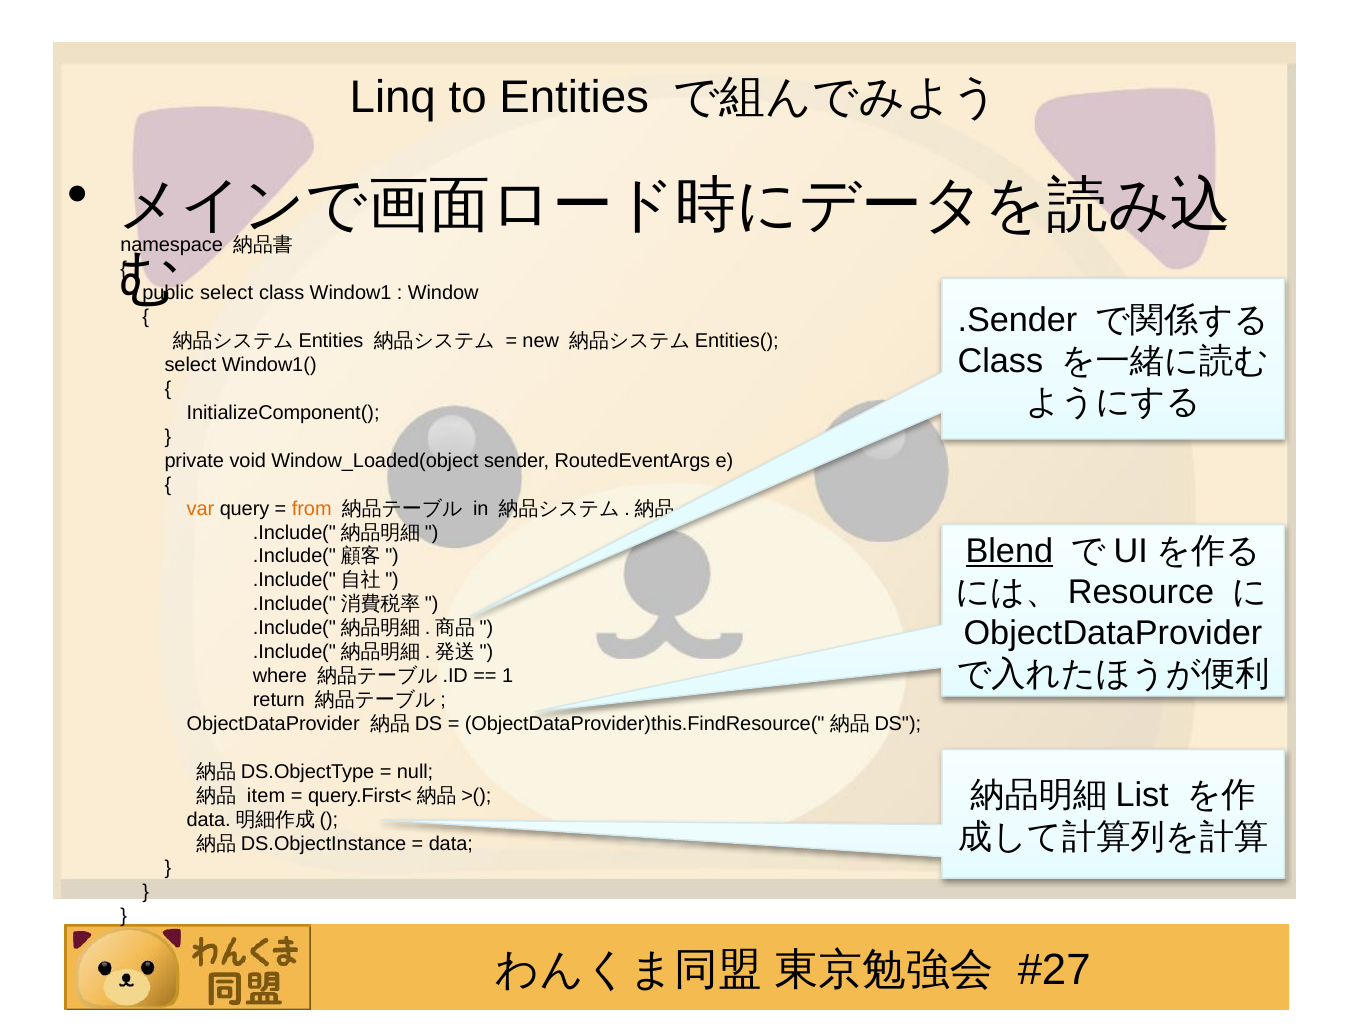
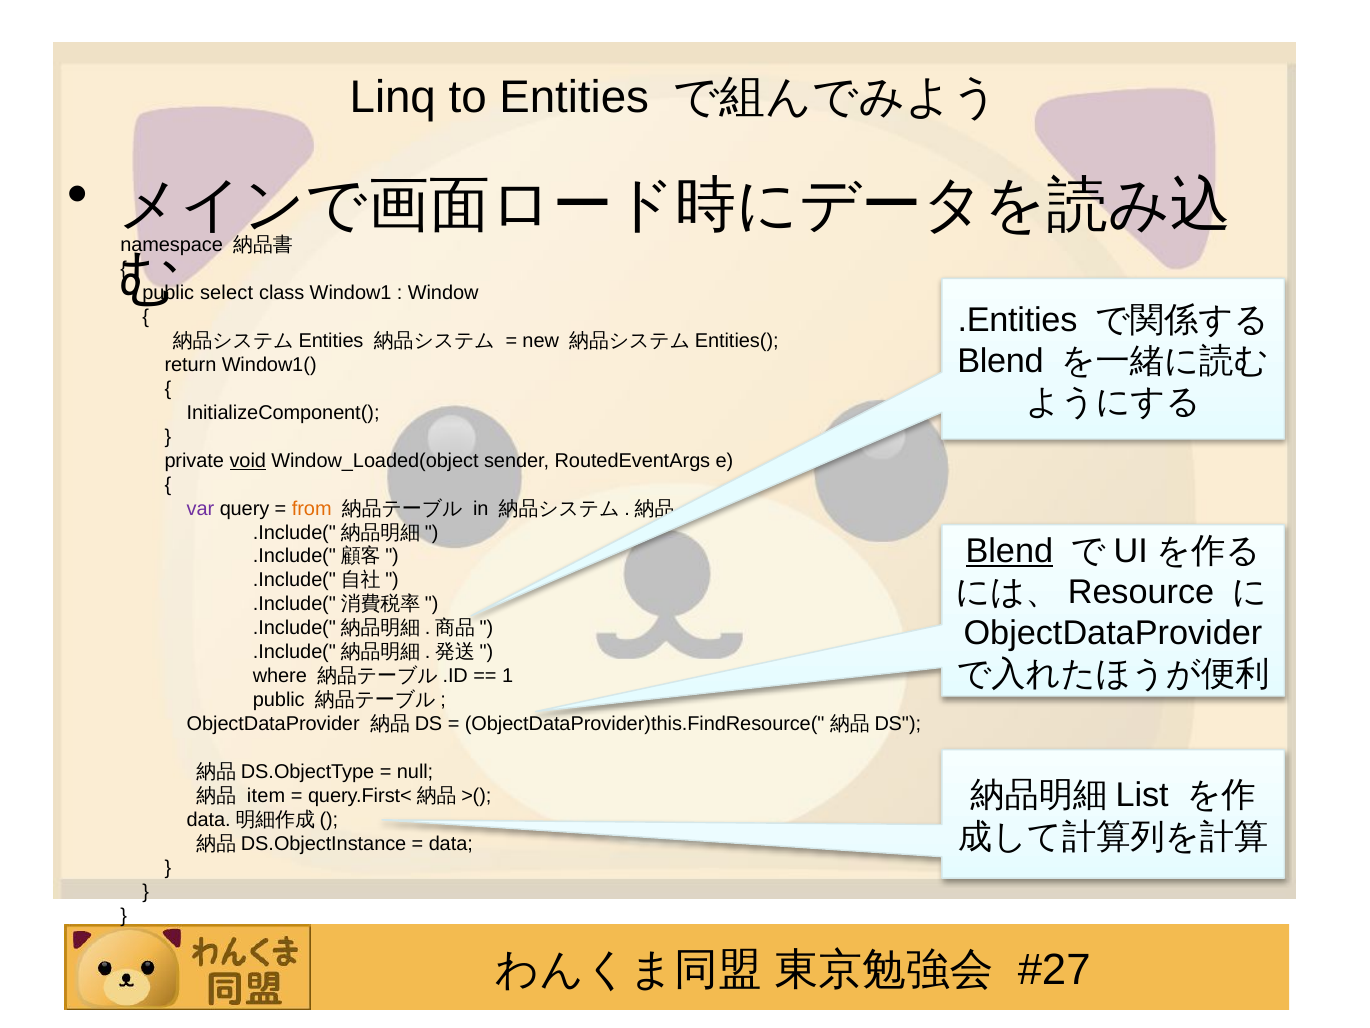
.Sender: .Sender -> .Entities (1017, 320)
Class: Class -> Blend (1001, 361)
select: select -> return (190, 365)
void underline: none -> present (248, 460)
var colour: orange -> purple (200, 508)
return: return -> public (279, 700)
